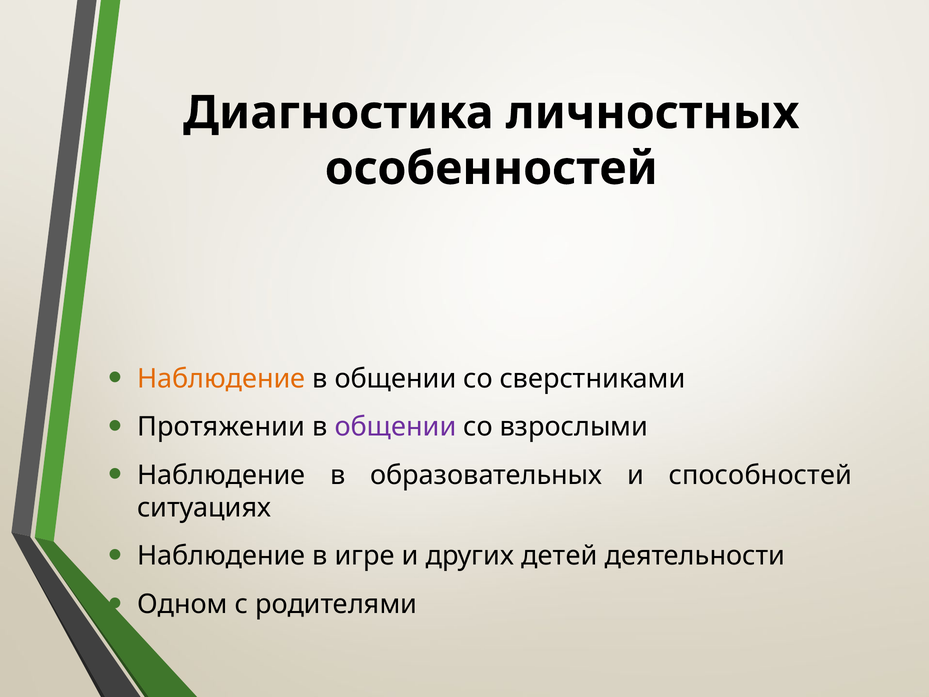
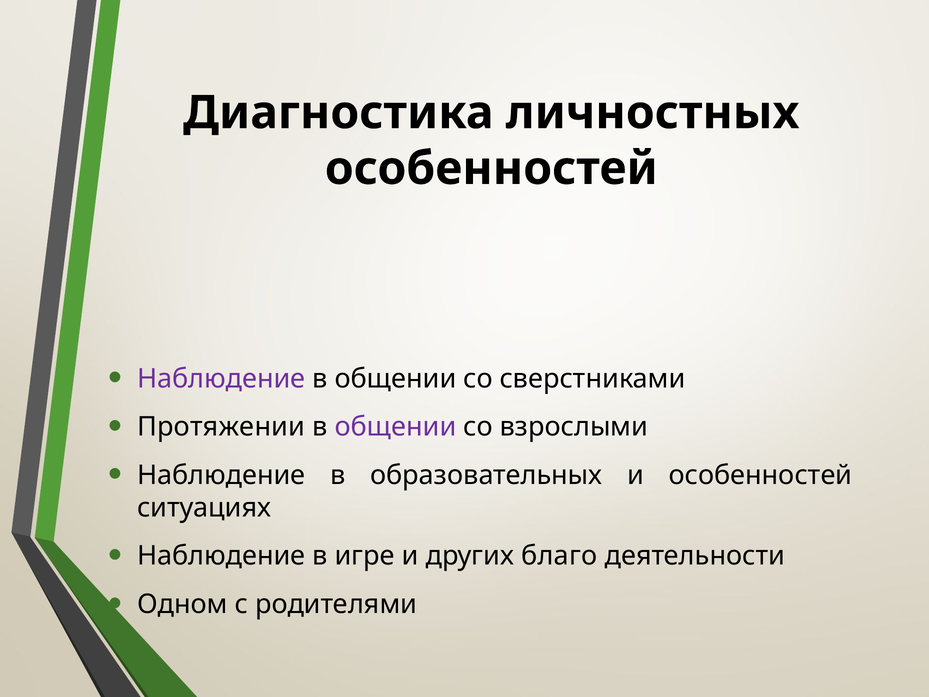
Наблюдение colour: orange -> purple (221, 378)
и способностей: способностей -> особенностей (760, 475)
детей: детей -> благо (559, 556)
